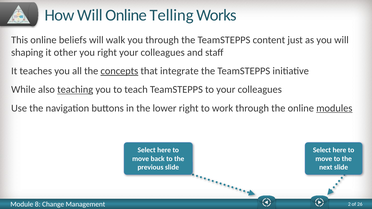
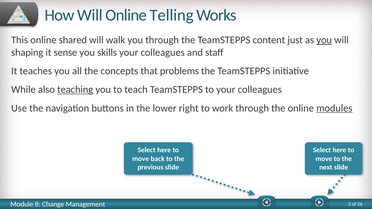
beliefs: beliefs -> shared (73, 40)
you underline: none -> present (324, 40)
other: other -> sense (65, 52)
you right: right -> skills (107, 52)
concepts underline: present -> none (119, 71)
integrate: integrate -> problems (179, 71)
